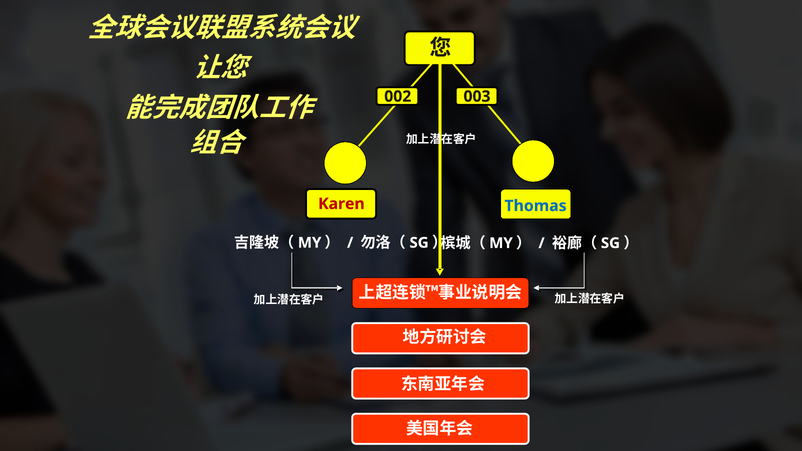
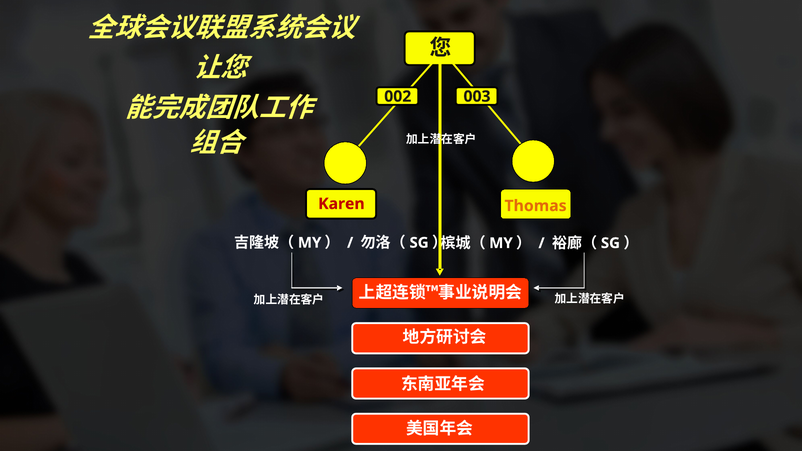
Thomas colour: blue -> orange (536, 206)
